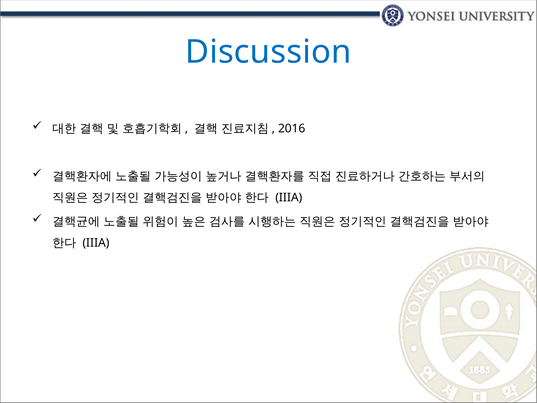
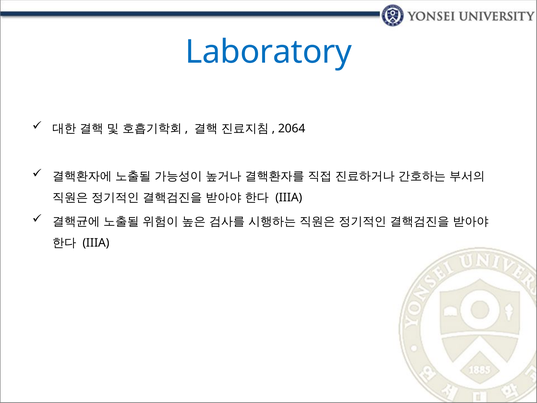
Discussion: Discussion -> Laboratory (269, 52)
2016: 2016 -> 2064 (292, 128)
